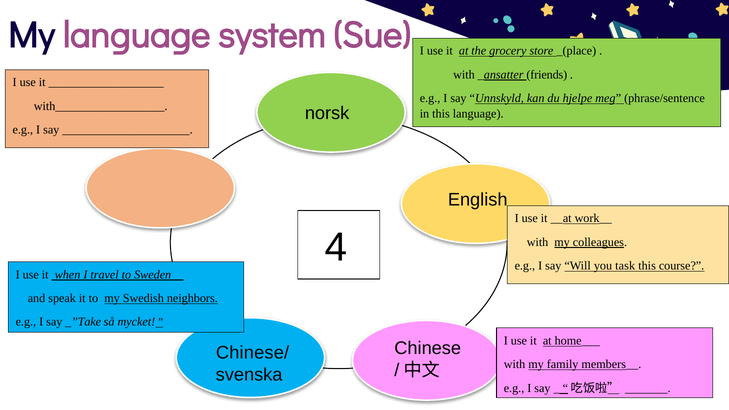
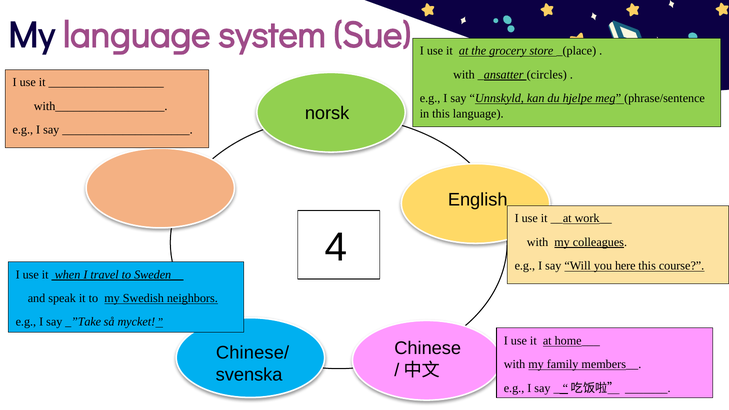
friends: friends -> circles (547, 75)
task: task -> here (625, 266)
